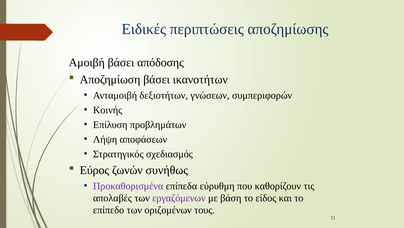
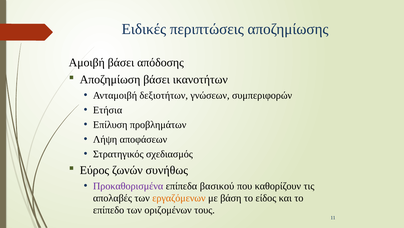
Κοινής: Κοινής -> Ετήσια (108, 110)
εύρυθμη: εύρυθμη -> βασικού (217, 185)
εργαζόμενων colour: purple -> orange (179, 198)
